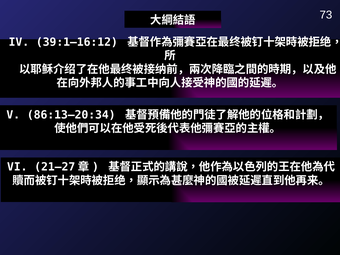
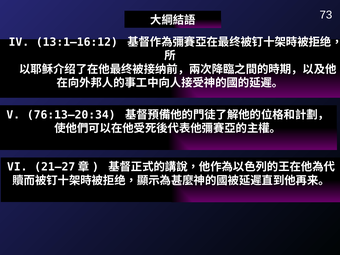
39:1–16:12: 39:1–16:12 -> 13:1–16:12 (77, 42)
86:13–20:34: 86:13–20:34 -> 76:13–20:34 (71, 115)
